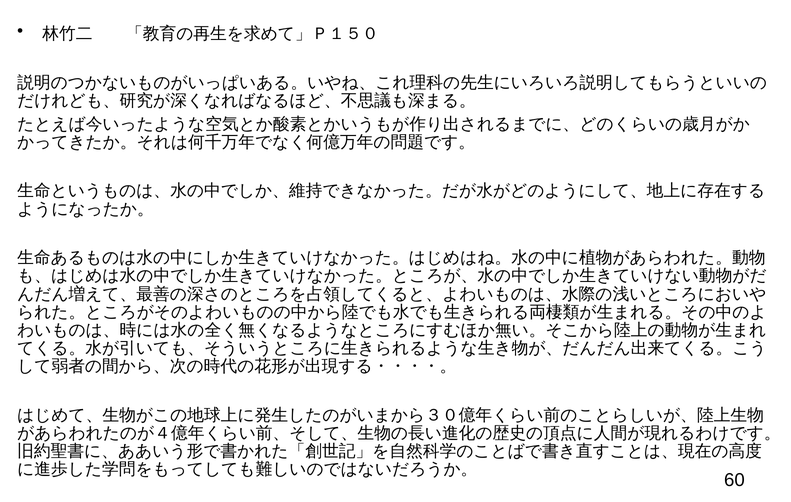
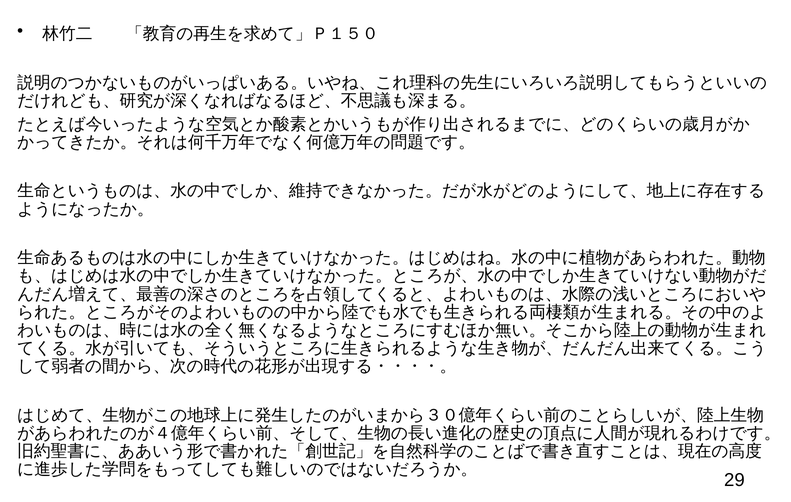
60: 60 -> 29 (734, 480)
